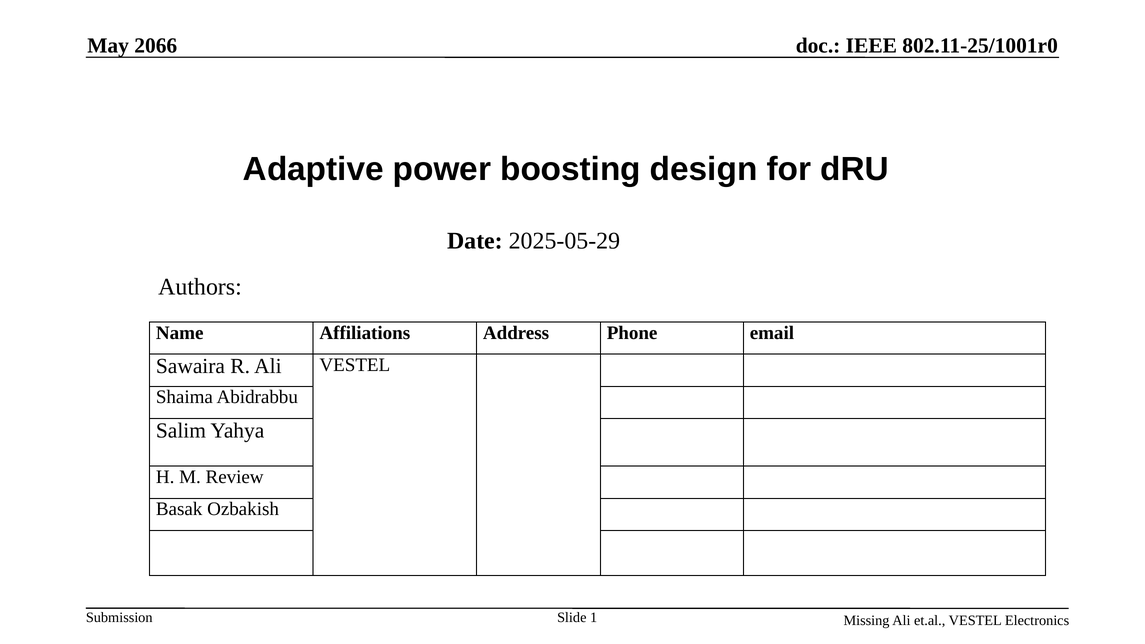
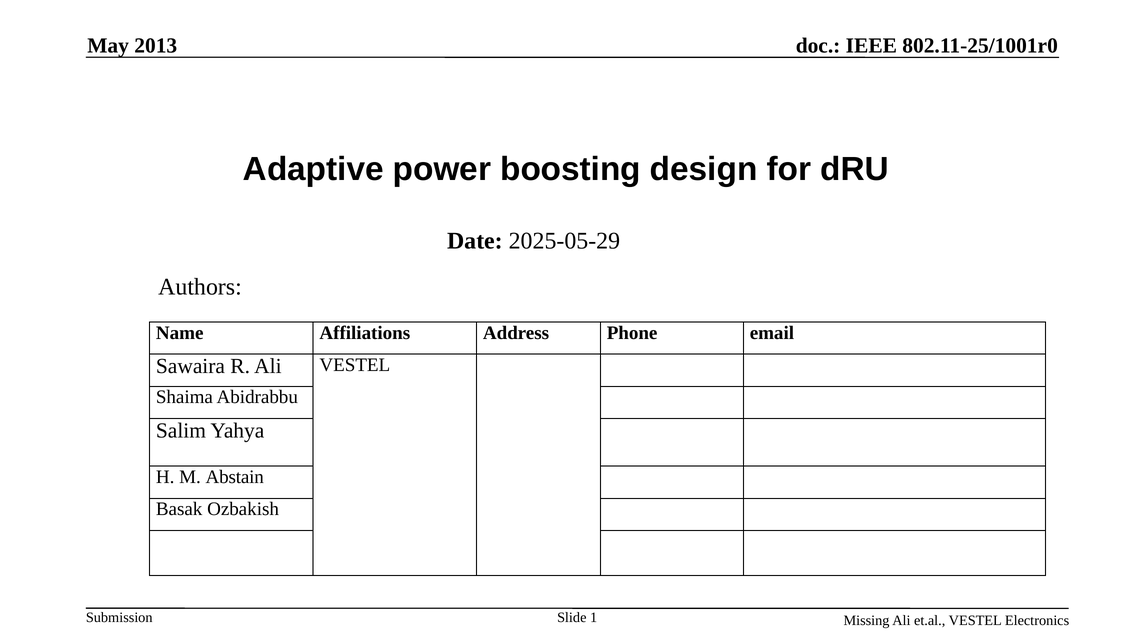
2066: 2066 -> 2013 (156, 46)
Review: Review -> Abstain (235, 477)
